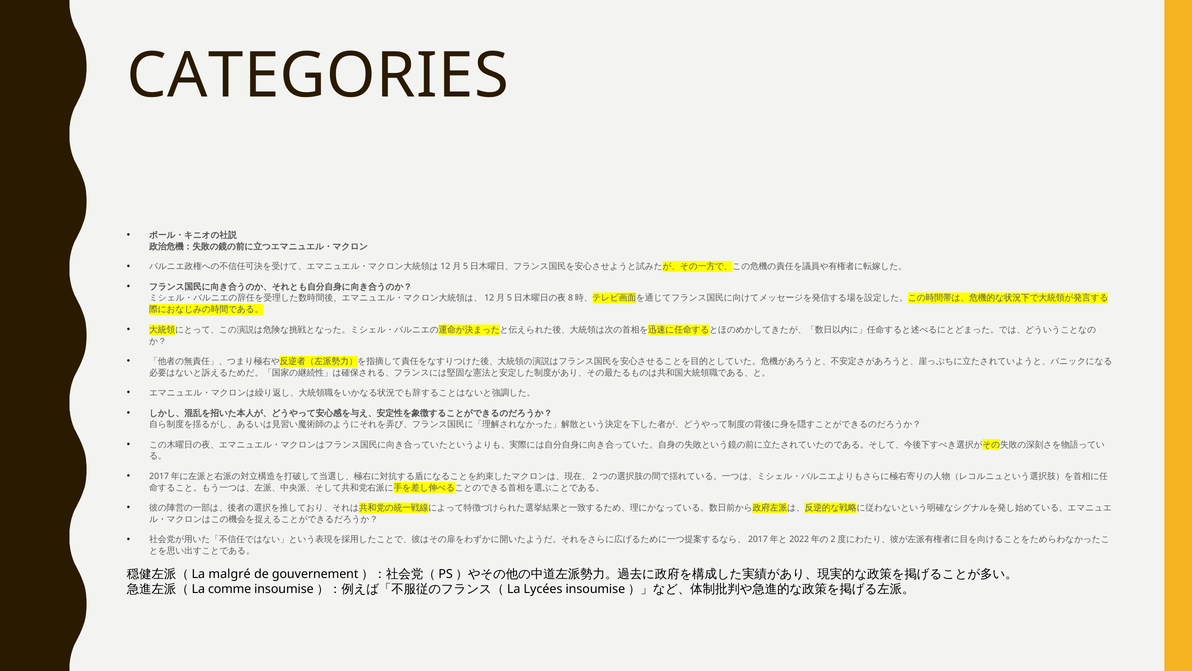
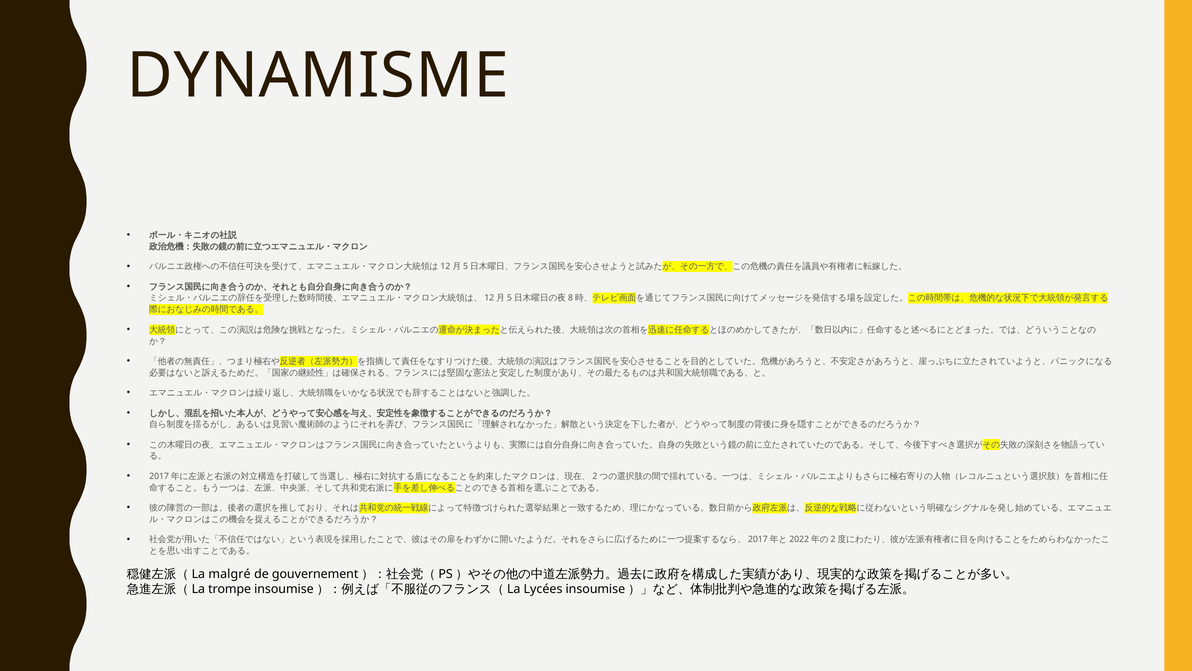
CATEGORIES: CATEGORIES -> DYNAMISME (318, 76)
comme: comme -> trompe (230, 589)
